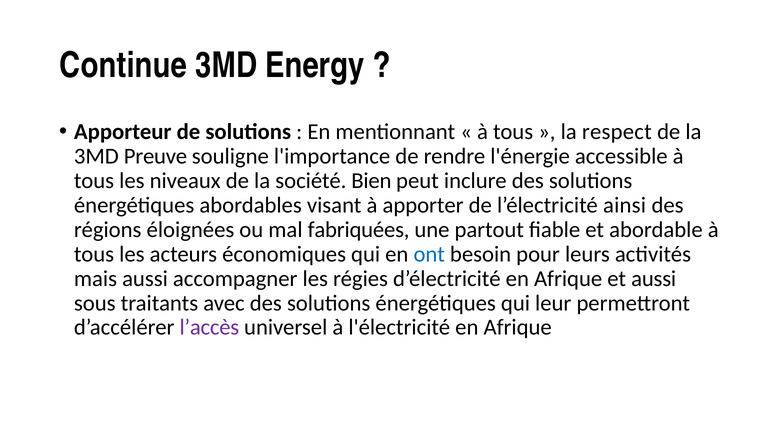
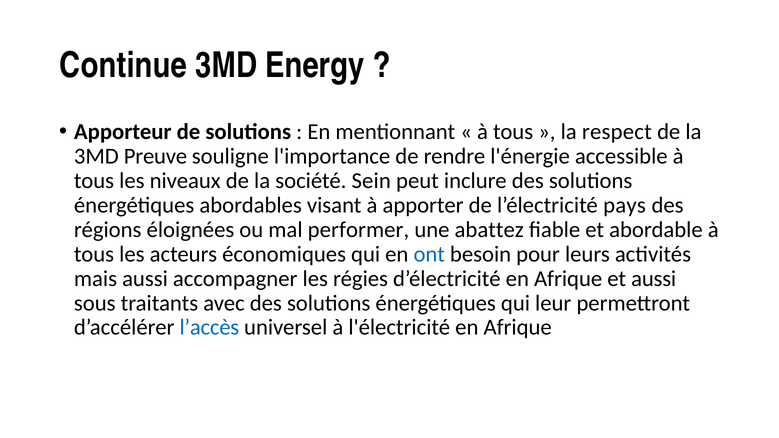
Bien: Bien -> Sein (371, 181)
ainsi: ainsi -> pays (625, 205)
fabriquées: fabriquées -> performer (358, 230)
partout: partout -> abattez (489, 230)
l’accès colour: purple -> blue (209, 328)
